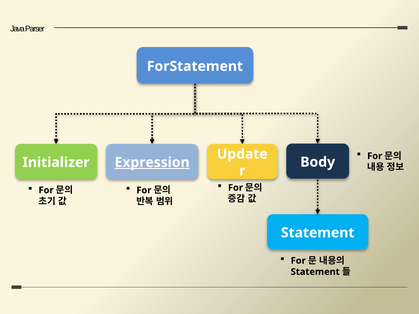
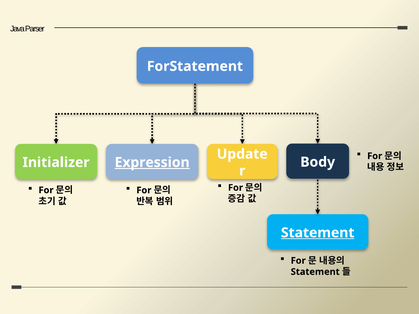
Statement underline: none -> present (318, 233)
